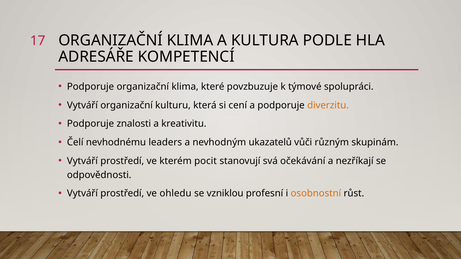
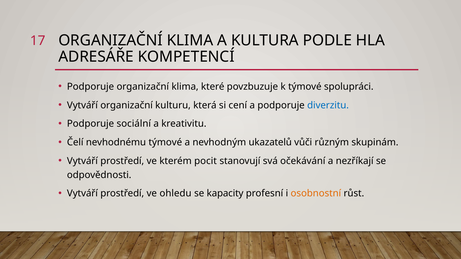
diverzitu colour: orange -> blue (328, 105)
znalosti: znalosti -> sociální (134, 124)
nevhodnému leaders: leaders -> týmové (165, 143)
vzniklou: vzniklou -> kapacity (225, 194)
